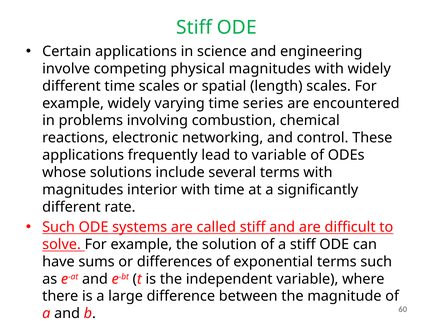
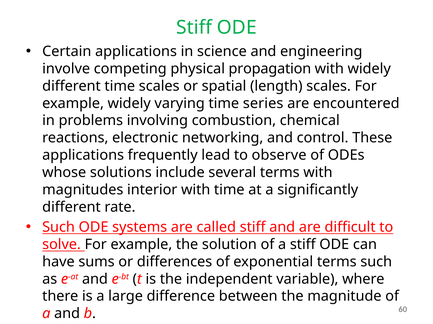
physical magnitudes: magnitudes -> propagation (270, 69)
to variable: variable -> observe (279, 155)
